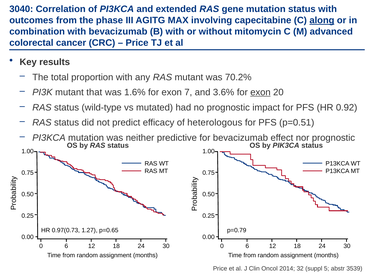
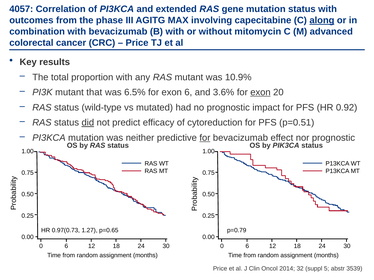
3040: 3040 -> 4057 (21, 9)
70.2%: 70.2% -> 10.9% (238, 77)
1.6%: 1.6% -> 6.5% (135, 92)
exon 7: 7 -> 6 (188, 92)
did underline: none -> present (88, 123)
heterologous: heterologous -> cytoreduction (215, 123)
for underline: none -> present (205, 138)
